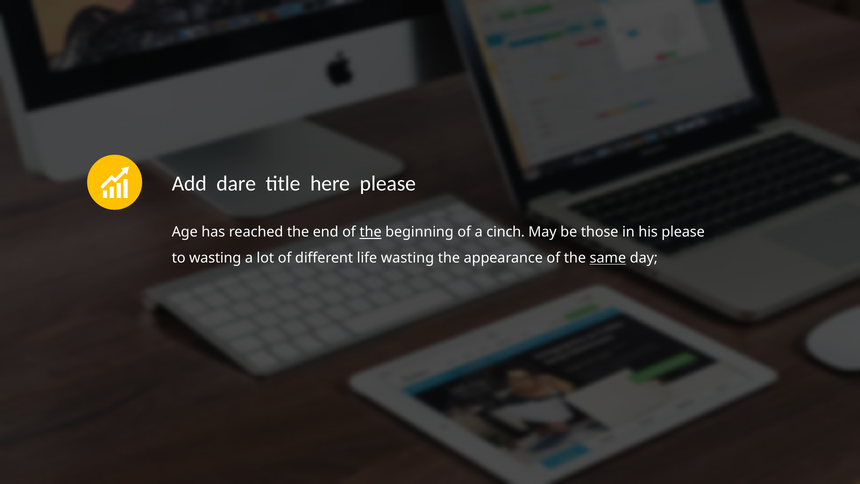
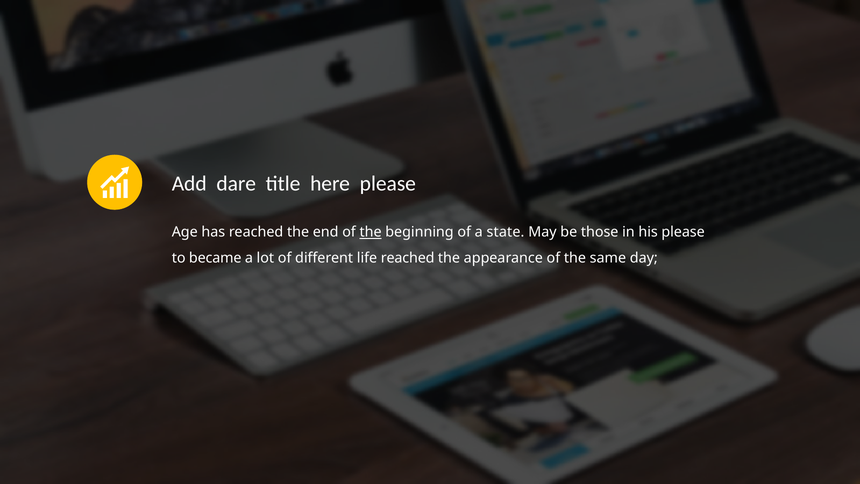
cinch: cinch -> state (506, 232)
to wasting: wasting -> became (215, 258)
life wasting: wasting -> reached (408, 258)
same underline: present -> none (608, 258)
